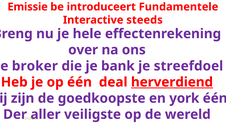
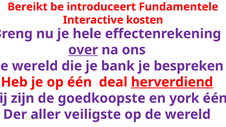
Emissie: Emissie -> Bereikt (28, 7)
steeds: steeds -> kosten (145, 20)
over underline: none -> present (83, 50)
broker: broker -> wereld (35, 66)
streefdoel: streefdoel -> bespreken (189, 66)
